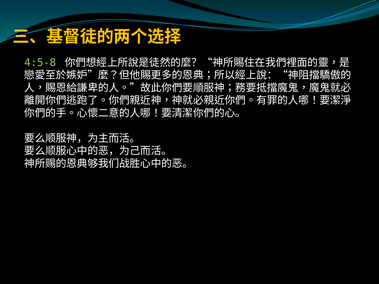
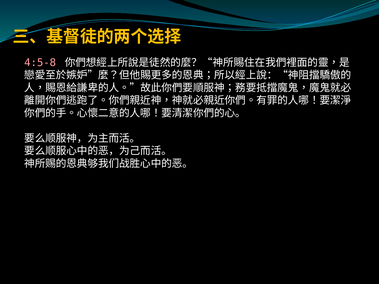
4:5-8 colour: light green -> pink (40, 63)
